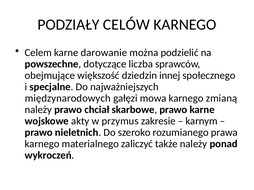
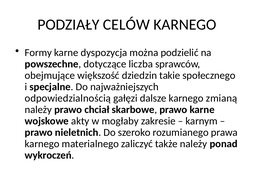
Celem: Celem -> Formy (38, 53)
darowanie: darowanie -> dyspozycja (104, 53)
innej: innej -> takie (170, 76)
międzynarodowych: międzynarodowych -> odpowiedzialnością (68, 99)
mowa: mowa -> dalsze (153, 99)
przymus: przymus -> mogłaby (120, 121)
